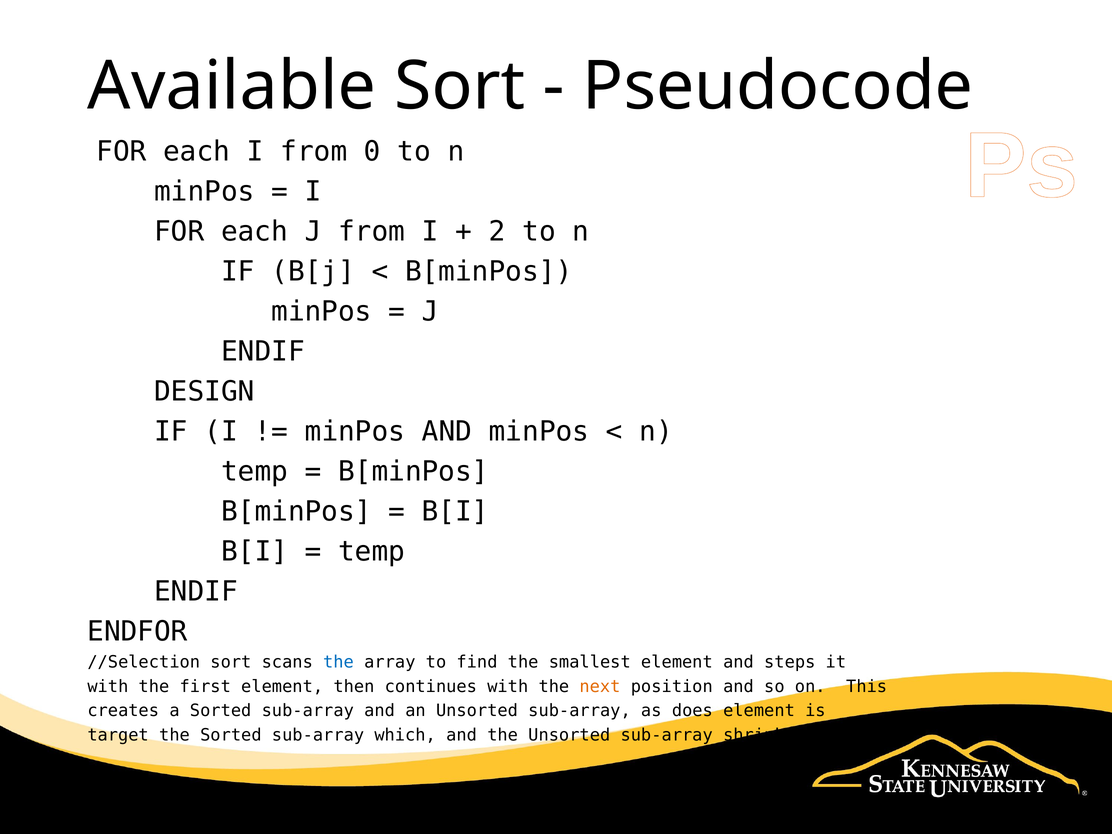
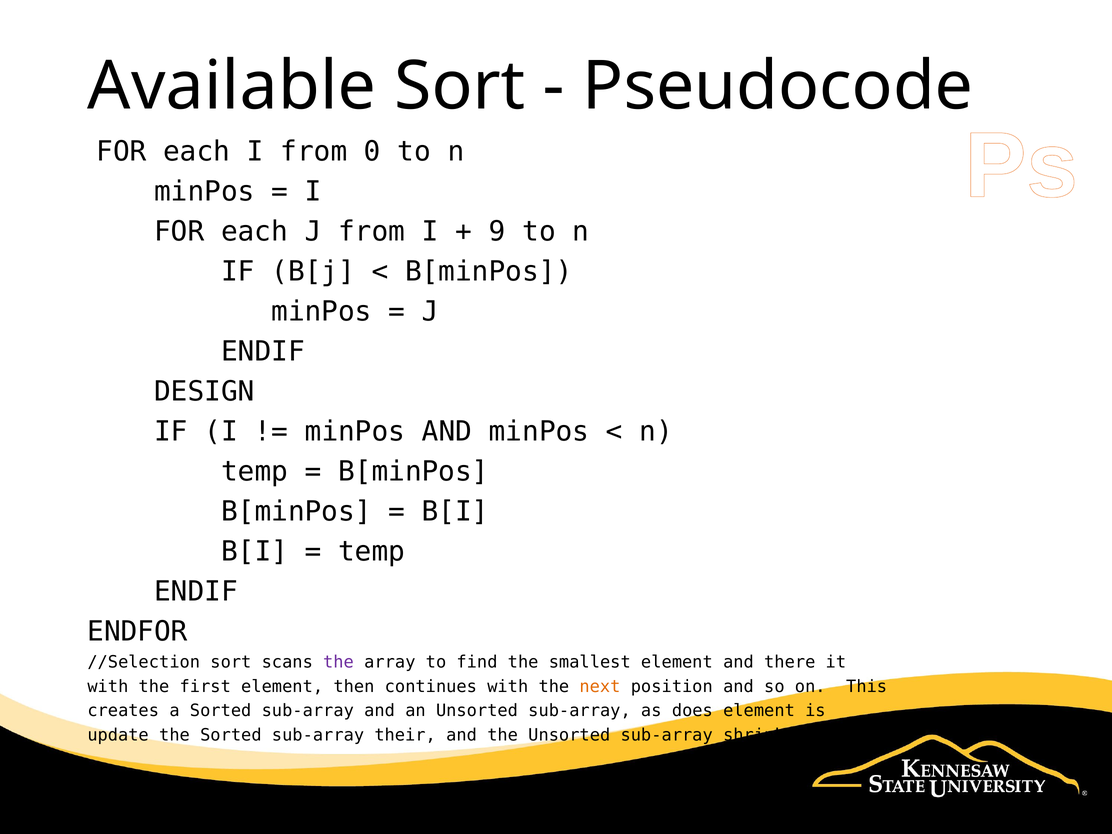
2: 2 -> 9 (497, 232)
the colour: blue -> purple (338, 662)
steps: steps -> there (790, 662)
target: target -> update (118, 735)
which: which -> their (405, 735)
